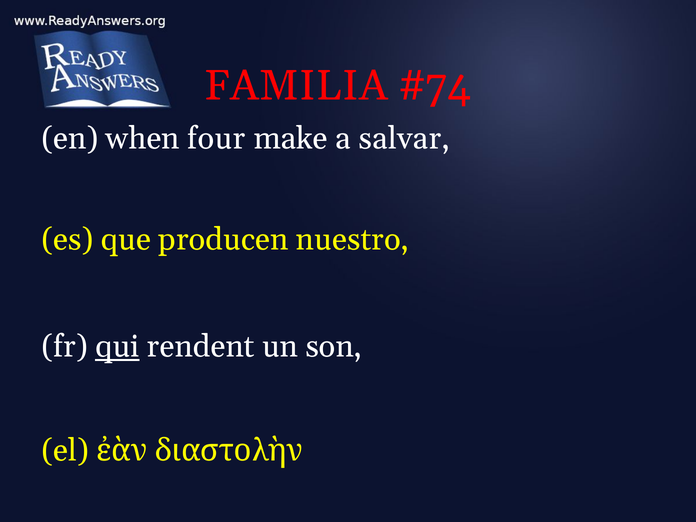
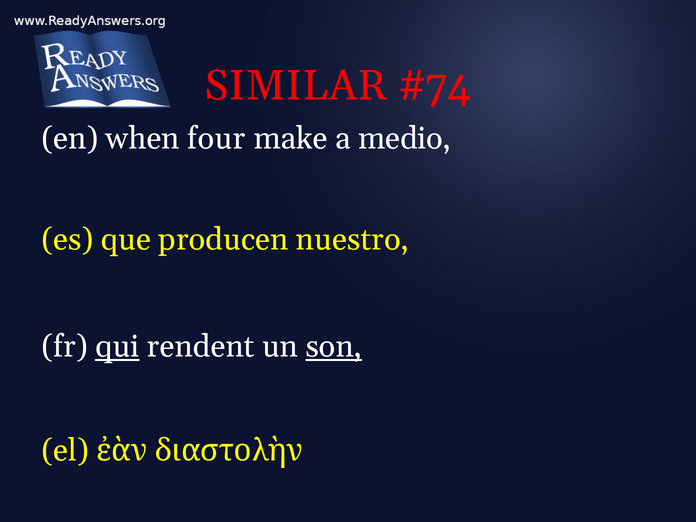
FAMILIA: FAMILIA -> SIMILAR (296, 86)
salvar: salvar -> medio (405, 139)
son underline: none -> present (334, 347)
